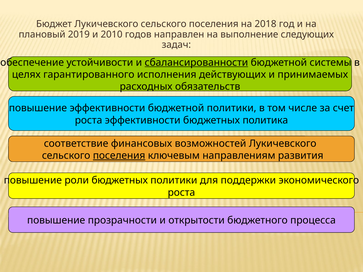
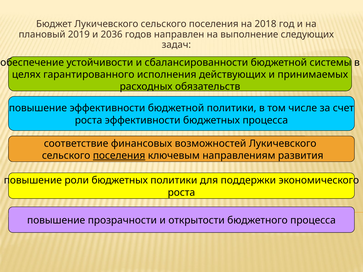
2010: 2010 -> 2036 (112, 34)
сбалансированности underline: present -> none (196, 62)
бюджетных политика: политика -> процесса (265, 120)
